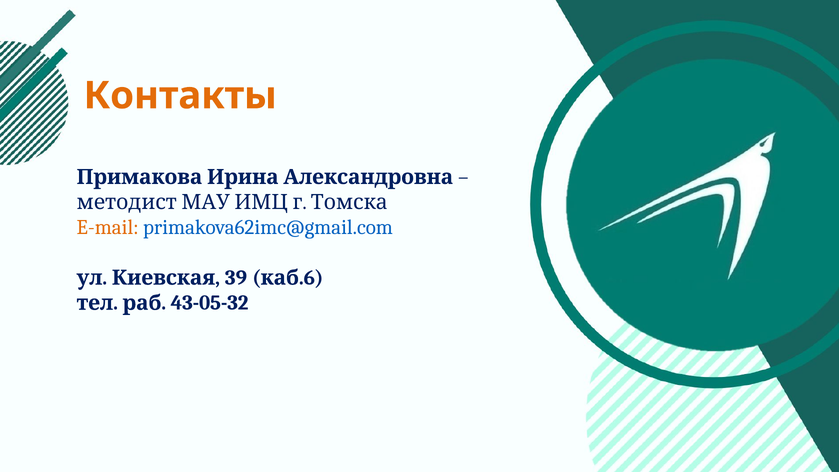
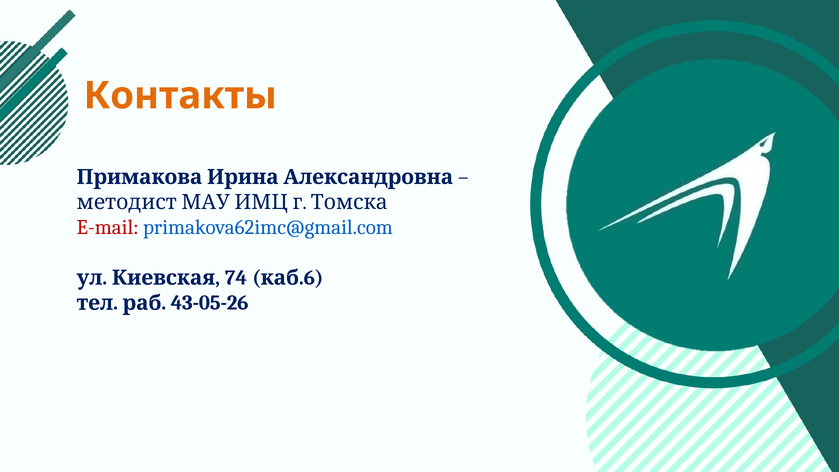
E-mail colour: orange -> red (108, 227)
39: 39 -> 74 (236, 278)
43-05-32: 43-05-32 -> 43-05-26 (210, 303)
